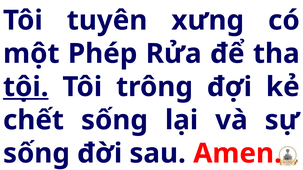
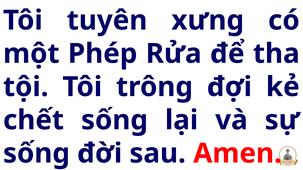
tội underline: present -> none (26, 87)
